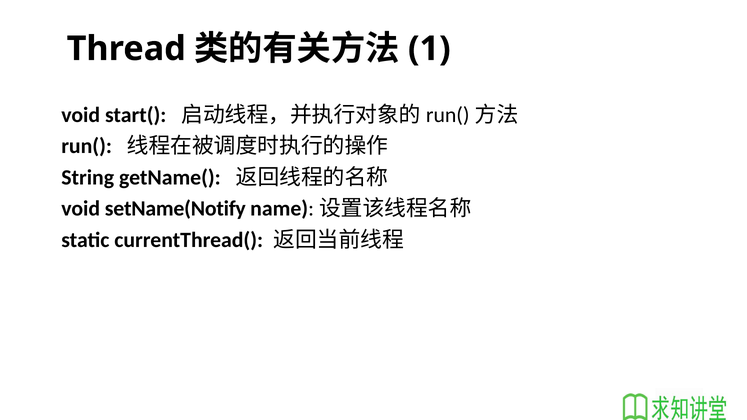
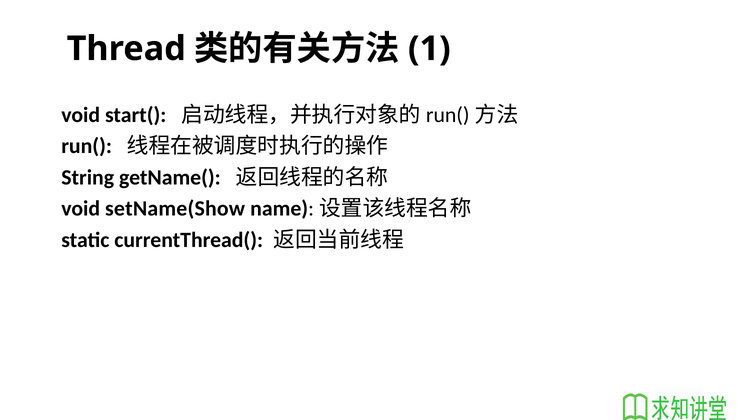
setName(Notify: setName(Notify -> setName(Show (175, 209)
